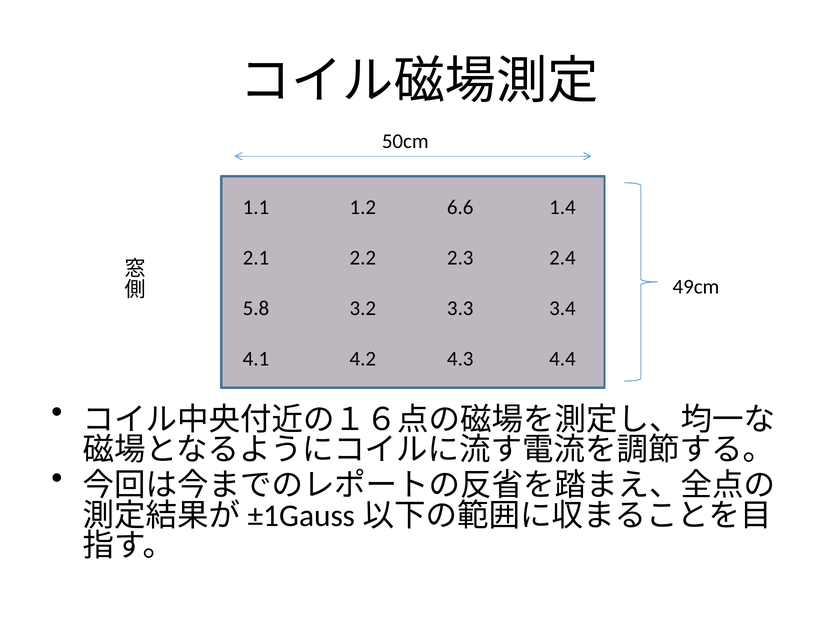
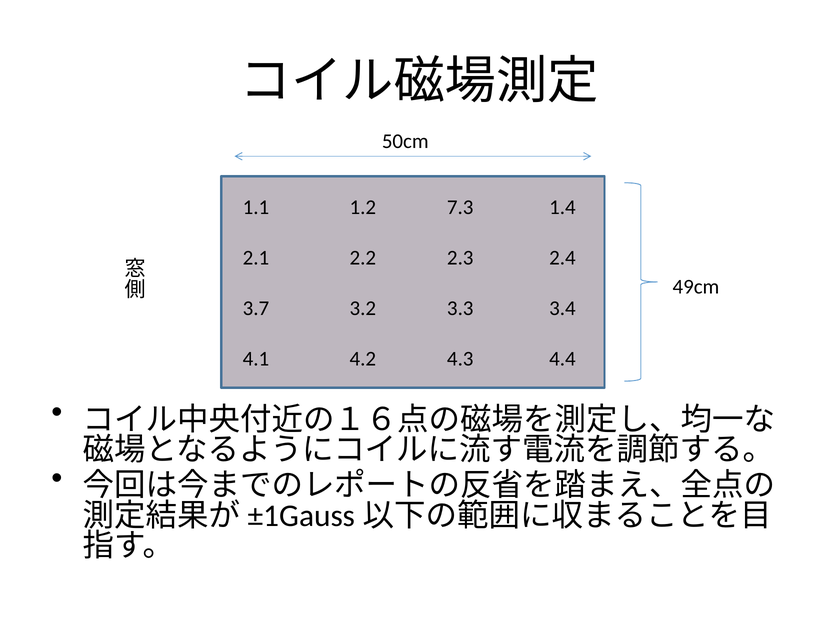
6.6: 6.6 -> 7.3 (460, 207)
5.8: 5.8 -> 3.7 (256, 308)
